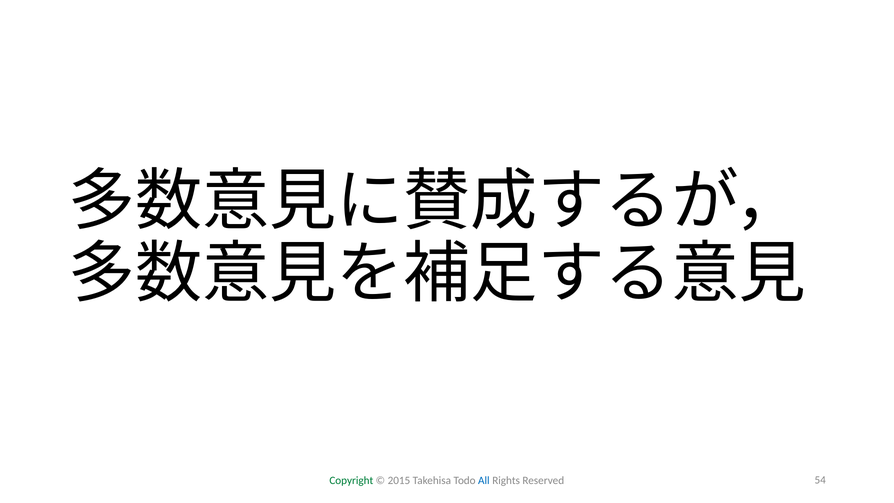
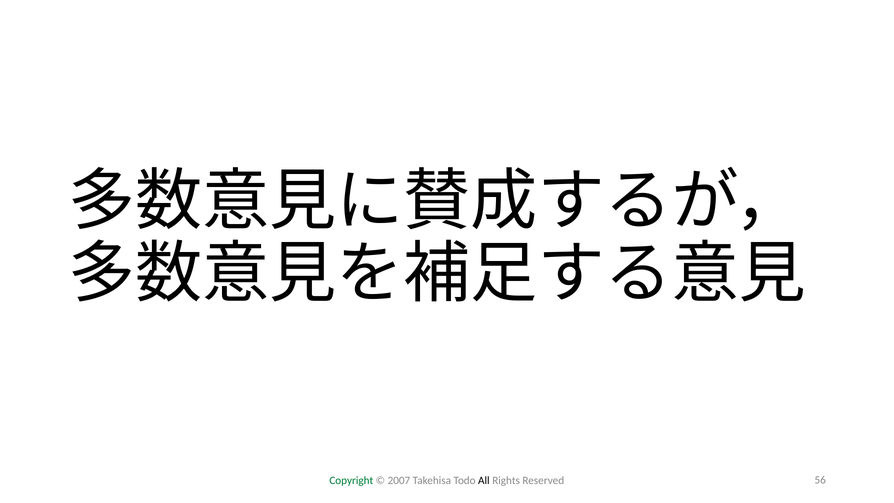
2015: 2015 -> 2007 (399, 480)
All colour: blue -> black (484, 480)
54: 54 -> 56 (820, 480)
